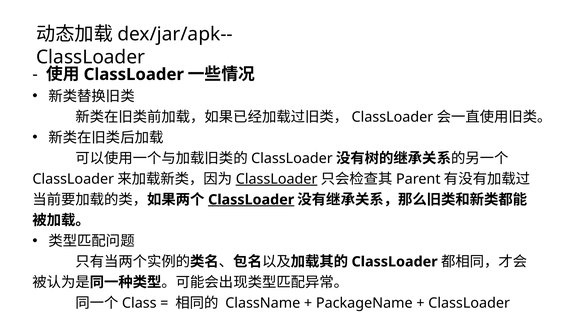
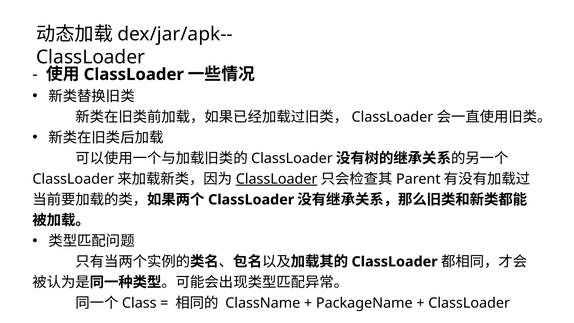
ClassLoader underline: present -> none (251, 200)
